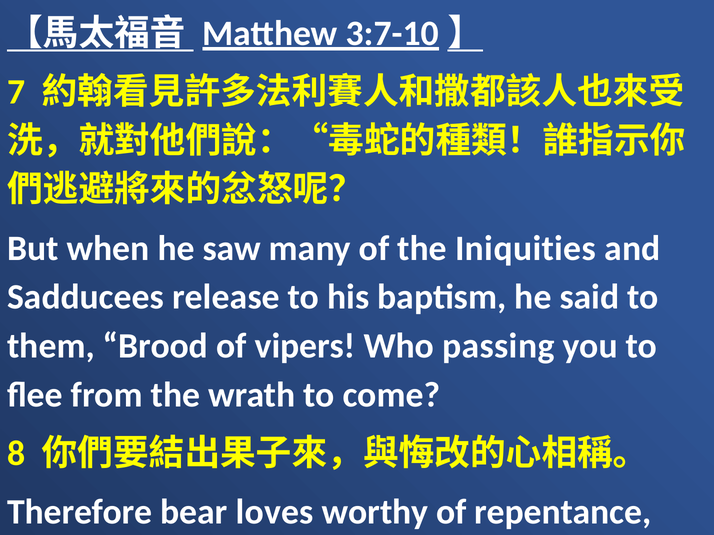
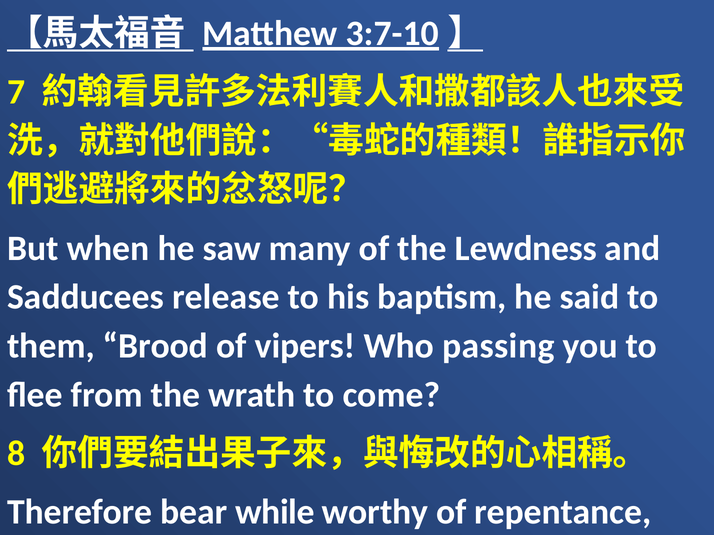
Iniquities: Iniquities -> Lewdness (526, 249)
loves: loves -> while (275, 513)
